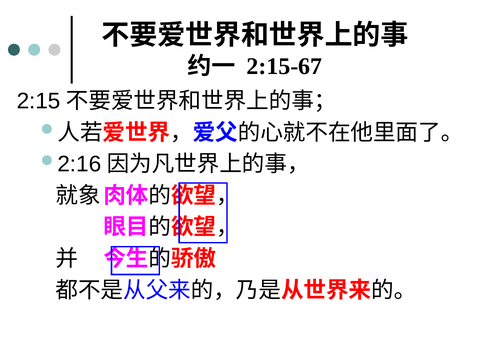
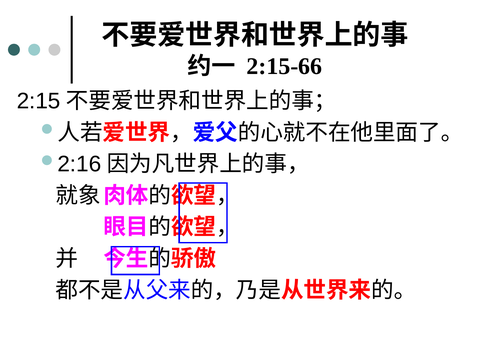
2:15-67: 2:15-67 -> 2:15-66 (284, 66)
